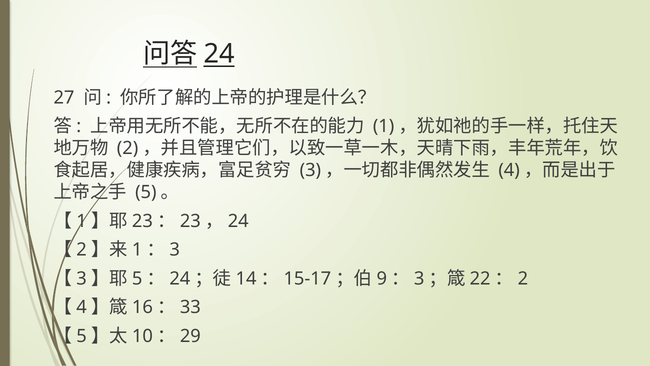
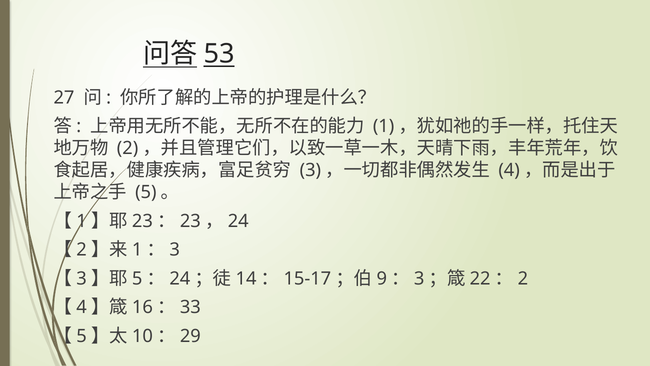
24: 24 -> 53 (219, 54)
